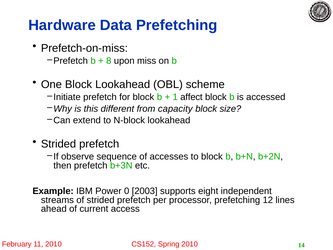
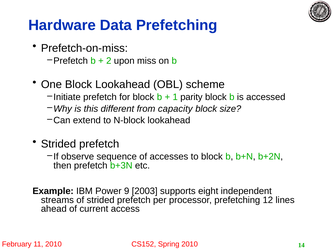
8: 8 -> 2 (109, 61)
affect: affect -> parity (191, 97)
0: 0 -> 9 (127, 191)
